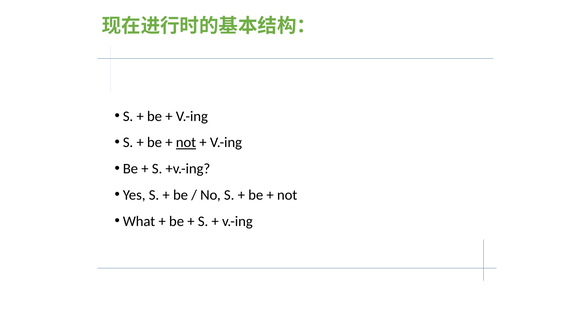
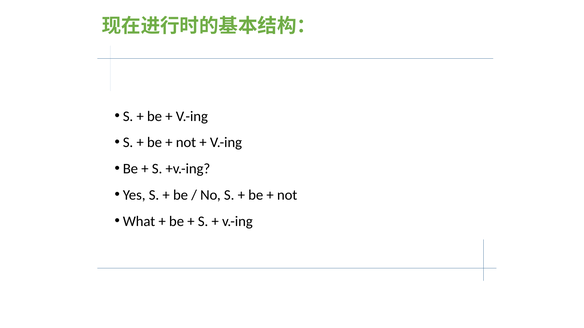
not underline: present -> none (186, 143)
